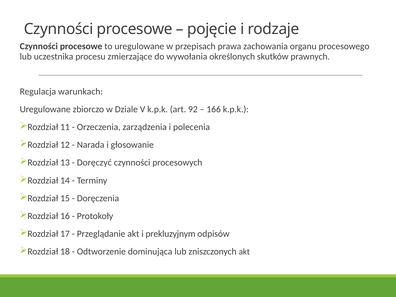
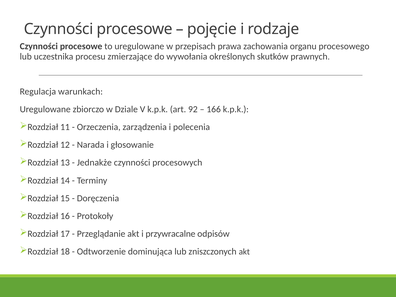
Doręczyć: Doręczyć -> Jednakże (94, 163)
prekluzyjnym: prekluzyjnym -> przywracalne (170, 234)
